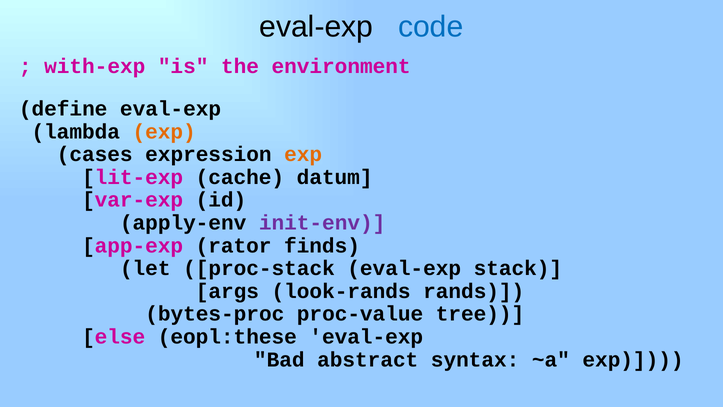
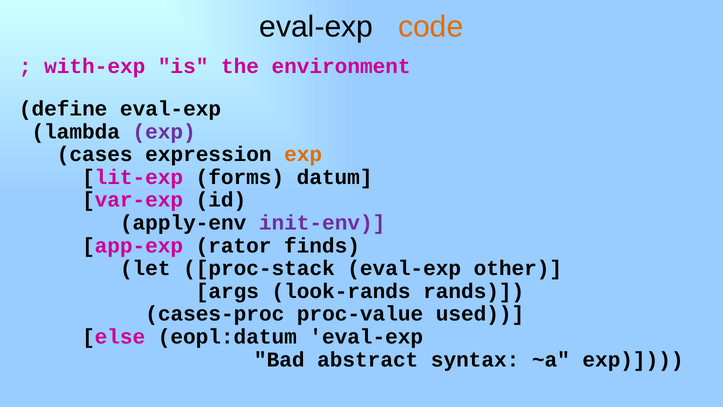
code colour: blue -> orange (431, 27)
exp colour: orange -> purple (164, 131)
cache: cache -> forms (240, 177)
stack: stack -> other (518, 268)
bytes-proc: bytes-proc -> cases-proc (215, 314)
tree: tree -> used (480, 314)
eopl:these: eopl:these -> eopl:datum (227, 336)
